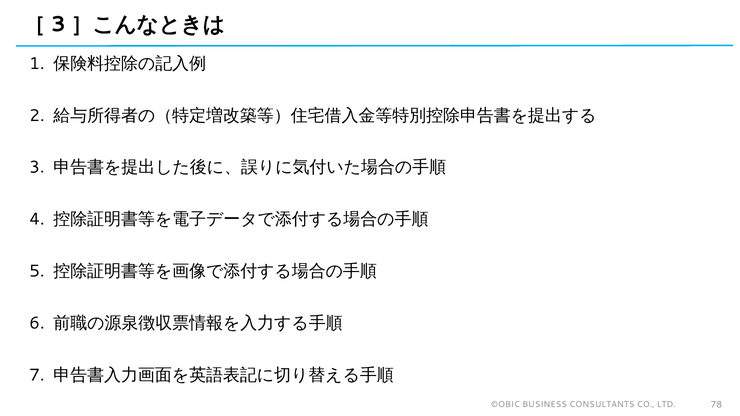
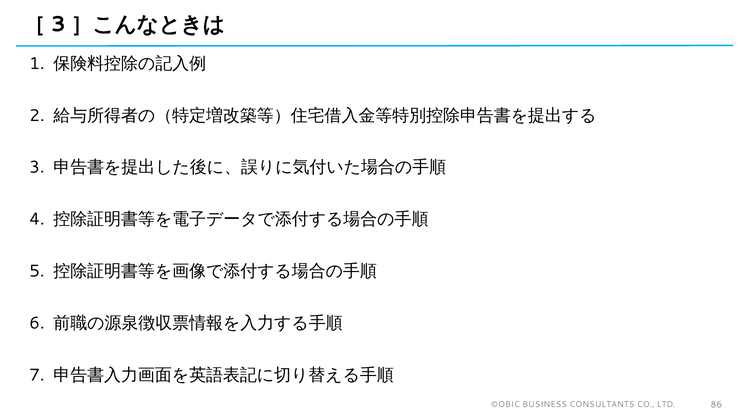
78: 78 -> 86 (716, 405)
